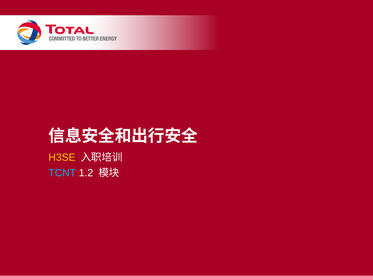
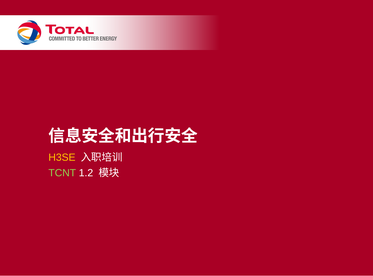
TCNT colour: light blue -> light green (62, 173)
